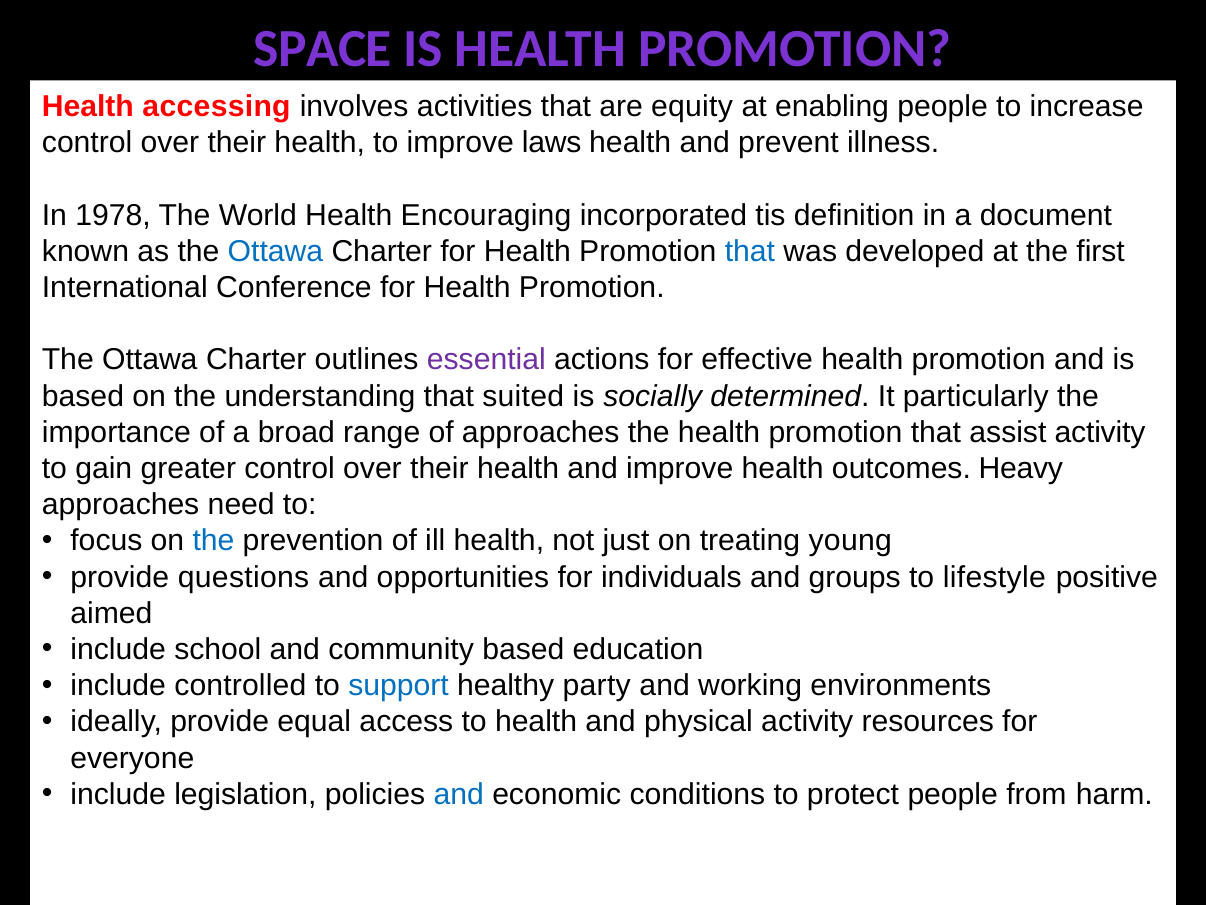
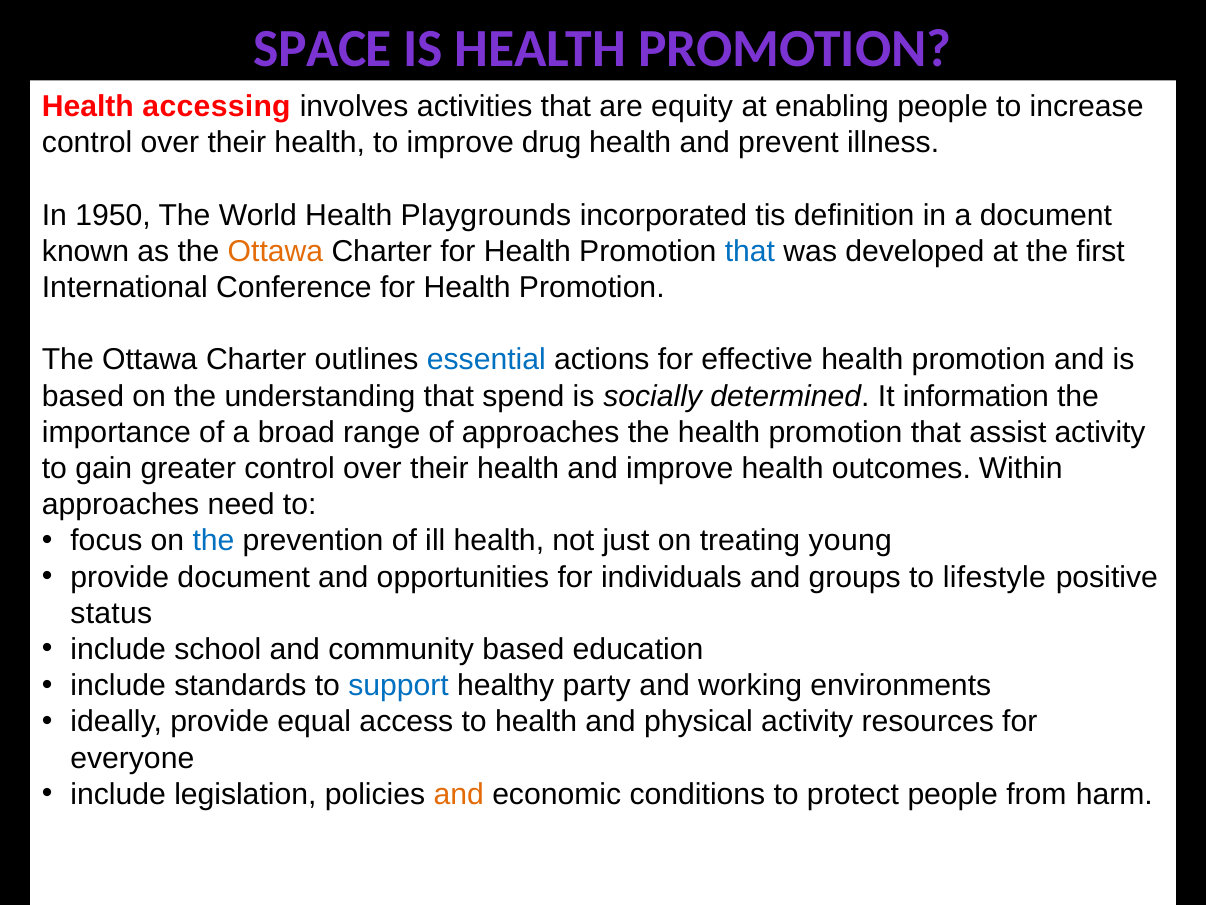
laws: laws -> drug (552, 143)
1978: 1978 -> 1950 (113, 215)
Encouraging: Encouraging -> Playgrounds (486, 215)
Ottawa colour: blue -> orange (275, 251)
essential colour: purple -> blue (486, 360)
suited: suited -> spend (523, 396)
particularly: particularly -> information (976, 396)
Heavy: Heavy -> Within (1021, 468)
provide questions: questions -> document (244, 577)
aimed: aimed -> status (111, 613)
controlled: controlled -> standards (240, 685)
and colour: blue -> orange (459, 794)
